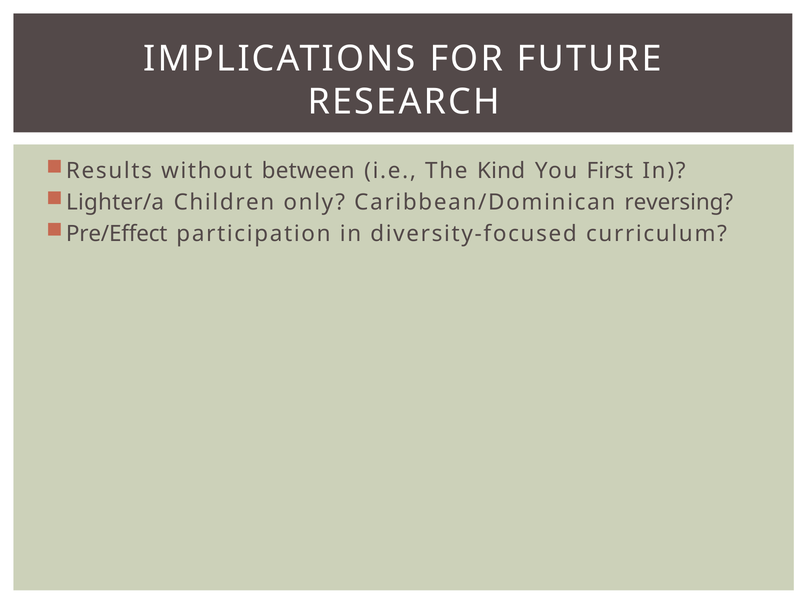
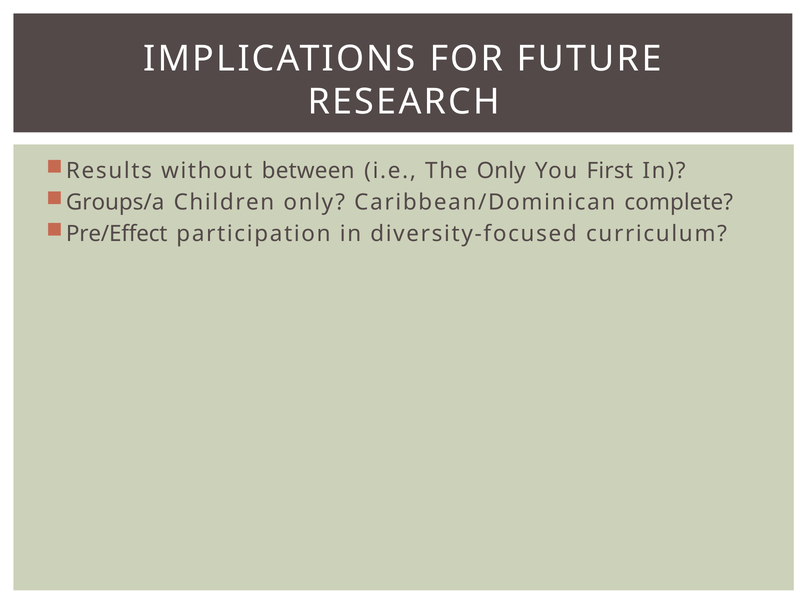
The Kind: Kind -> Only (501, 171)
Lighter/a: Lighter/a -> Groups/a (115, 202)
reversing: reversing -> complete (679, 202)
